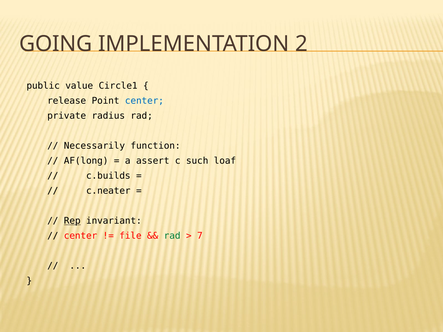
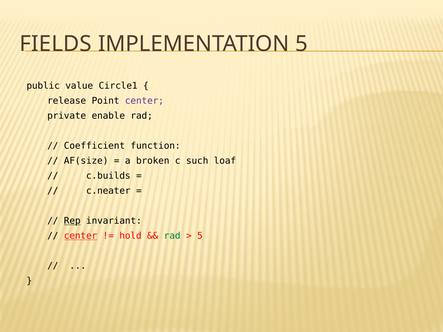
GOING: GOING -> FIELDS (56, 44)
IMPLEMENTATION 2: 2 -> 5 (302, 44)
center colour: blue -> purple (144, 101)
radius: radius -> enable (108, 116)
Necessarily: Necessarily -> Coefficient (94, 146)
AF(long: AF(long -> AF(size (86, 161)
assert: assert -> broken (153, 161)
center underline: none -> present (81, 236)
file: file -> hold (130, 236)
7: 7 -> 5 (200, 236)
